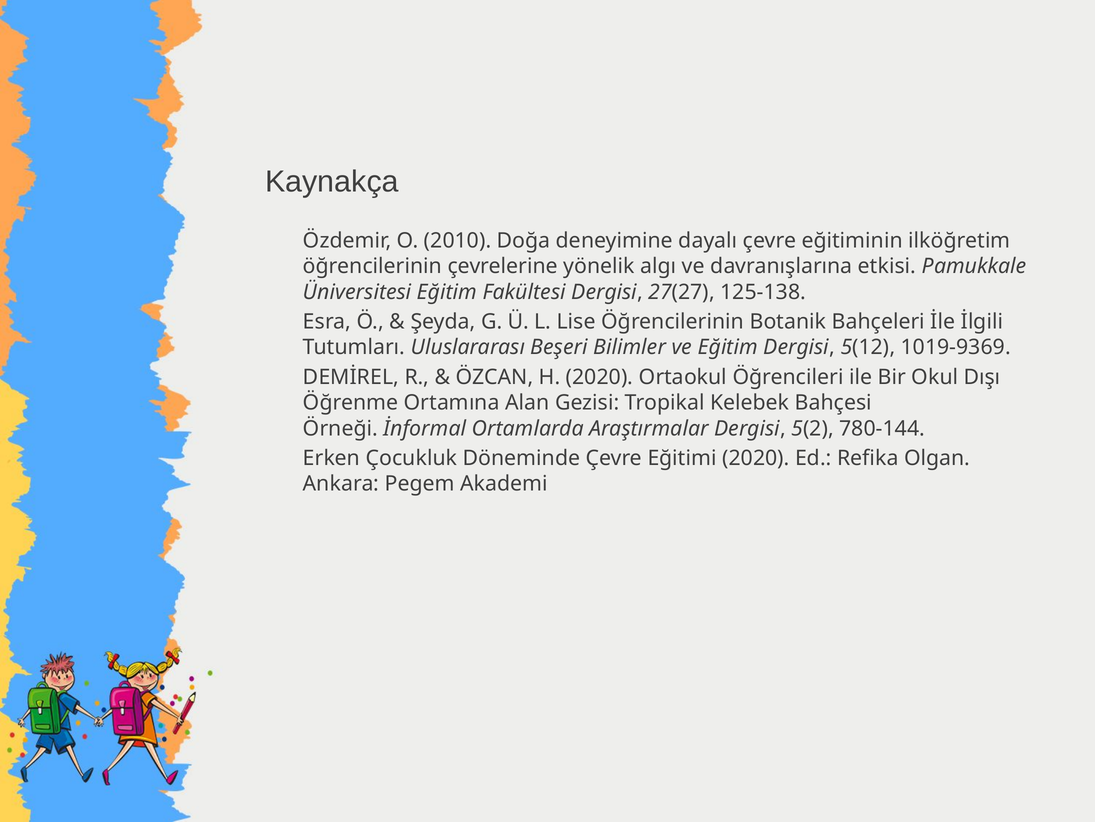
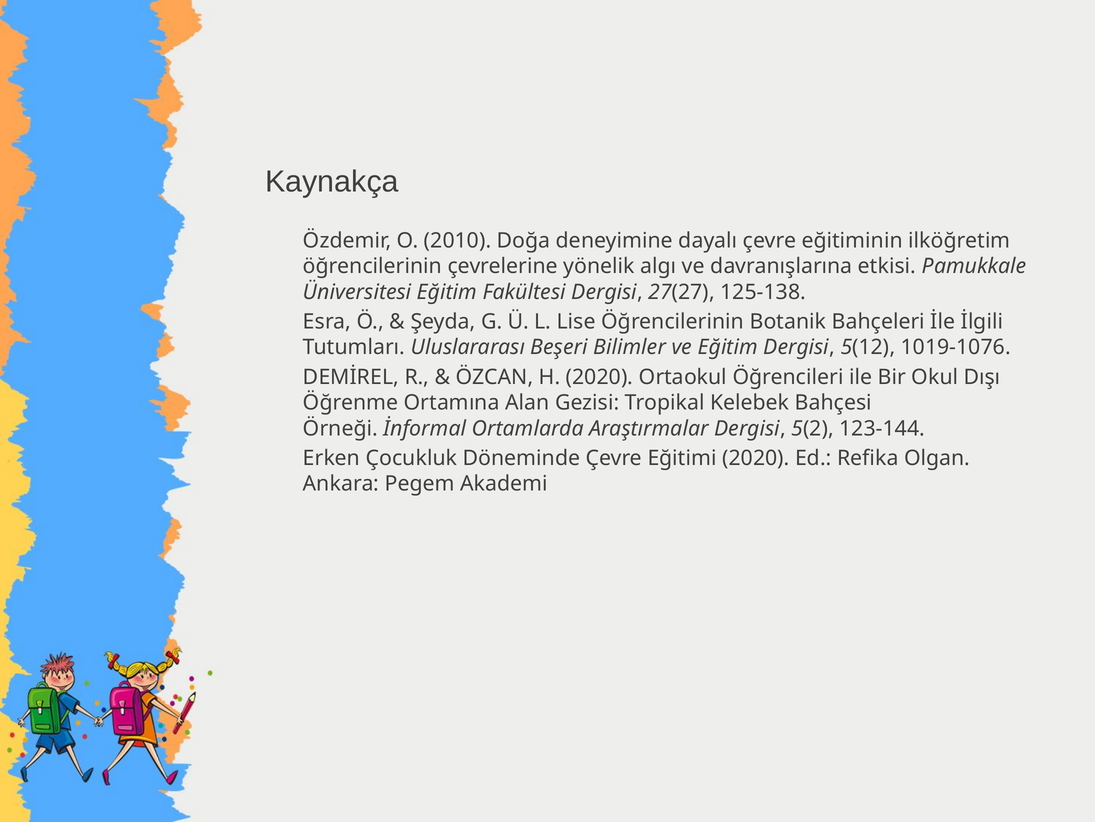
1019-9369: 1019-9369 -> 1019-1076 (956, 347)
780-144: 780-144 -> 123-144 (882, 428)
